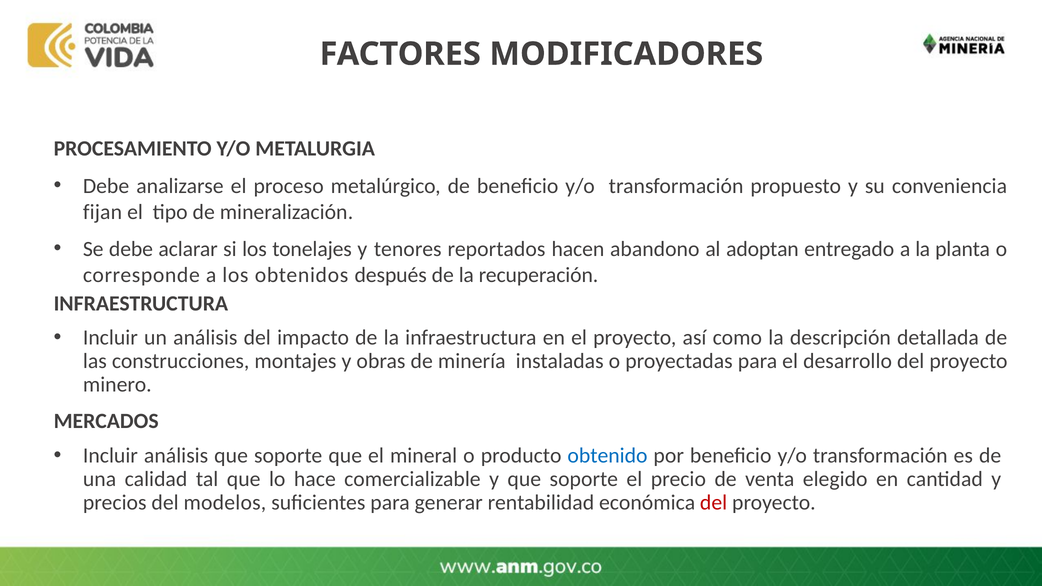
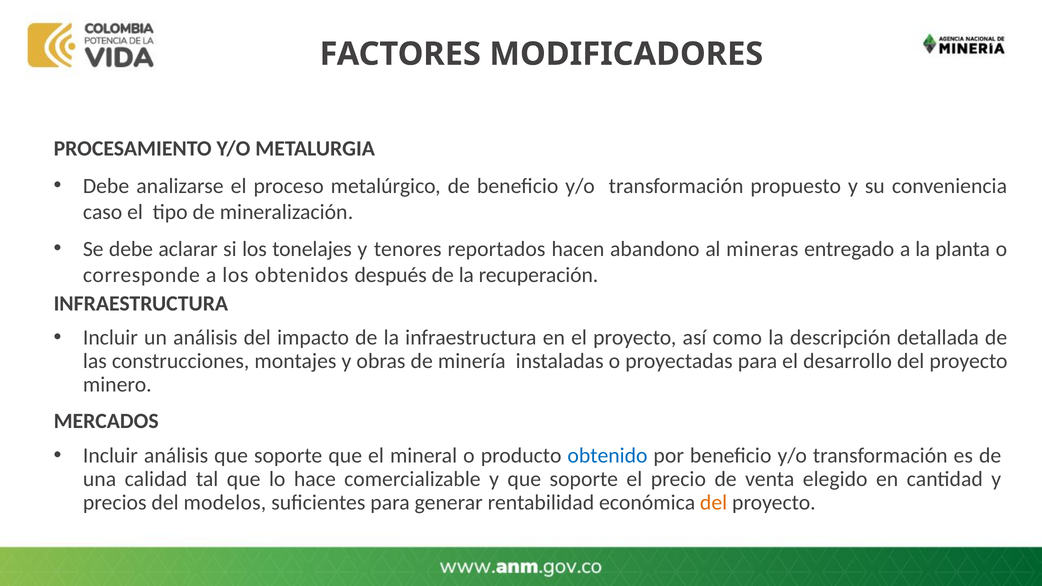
fijan: fijan -> caso (103, 212)
adoptan: adoptan -> mineras (762, 249)
del colour: red -> orange (714, 503)
